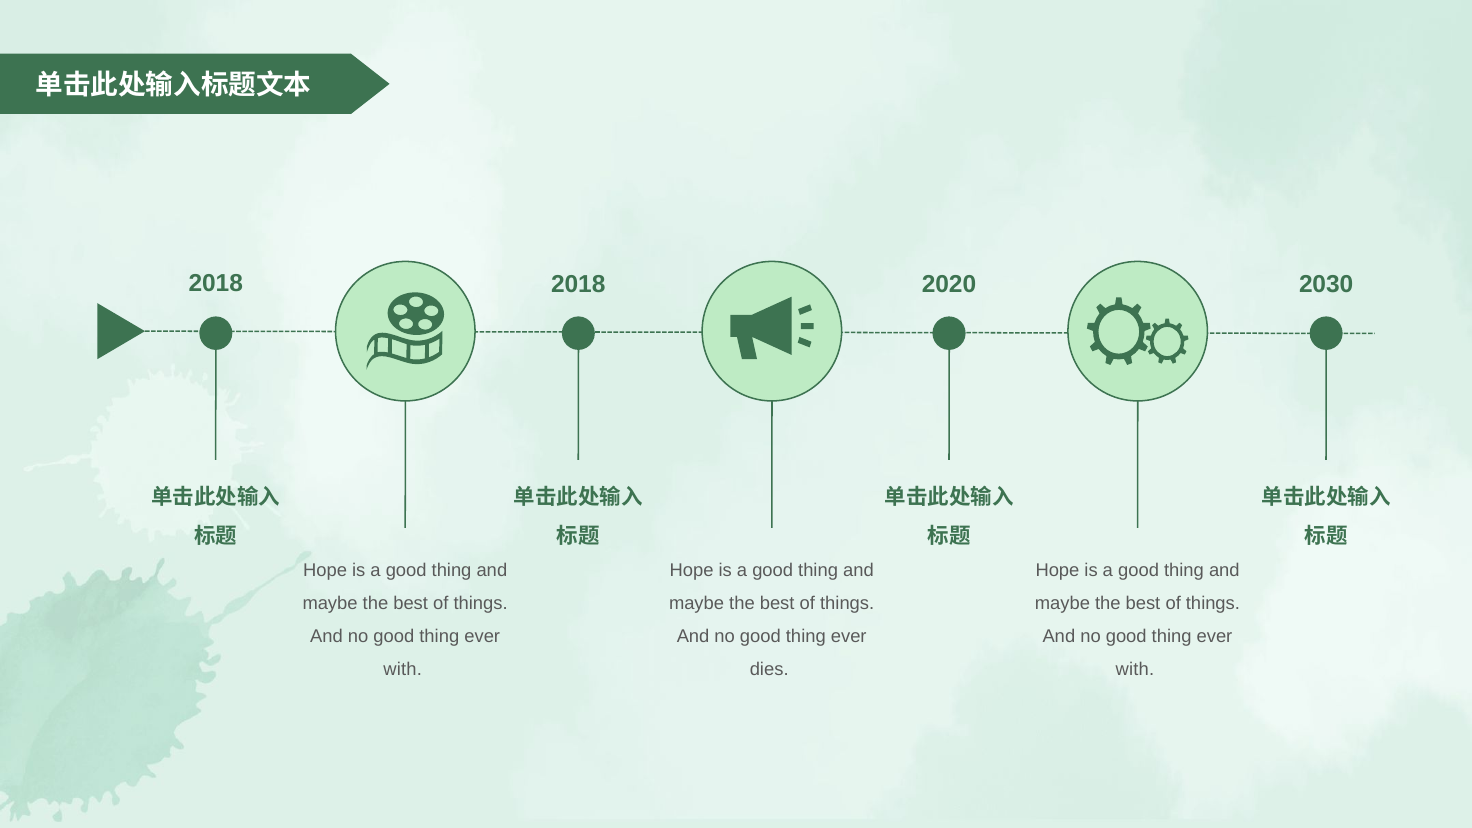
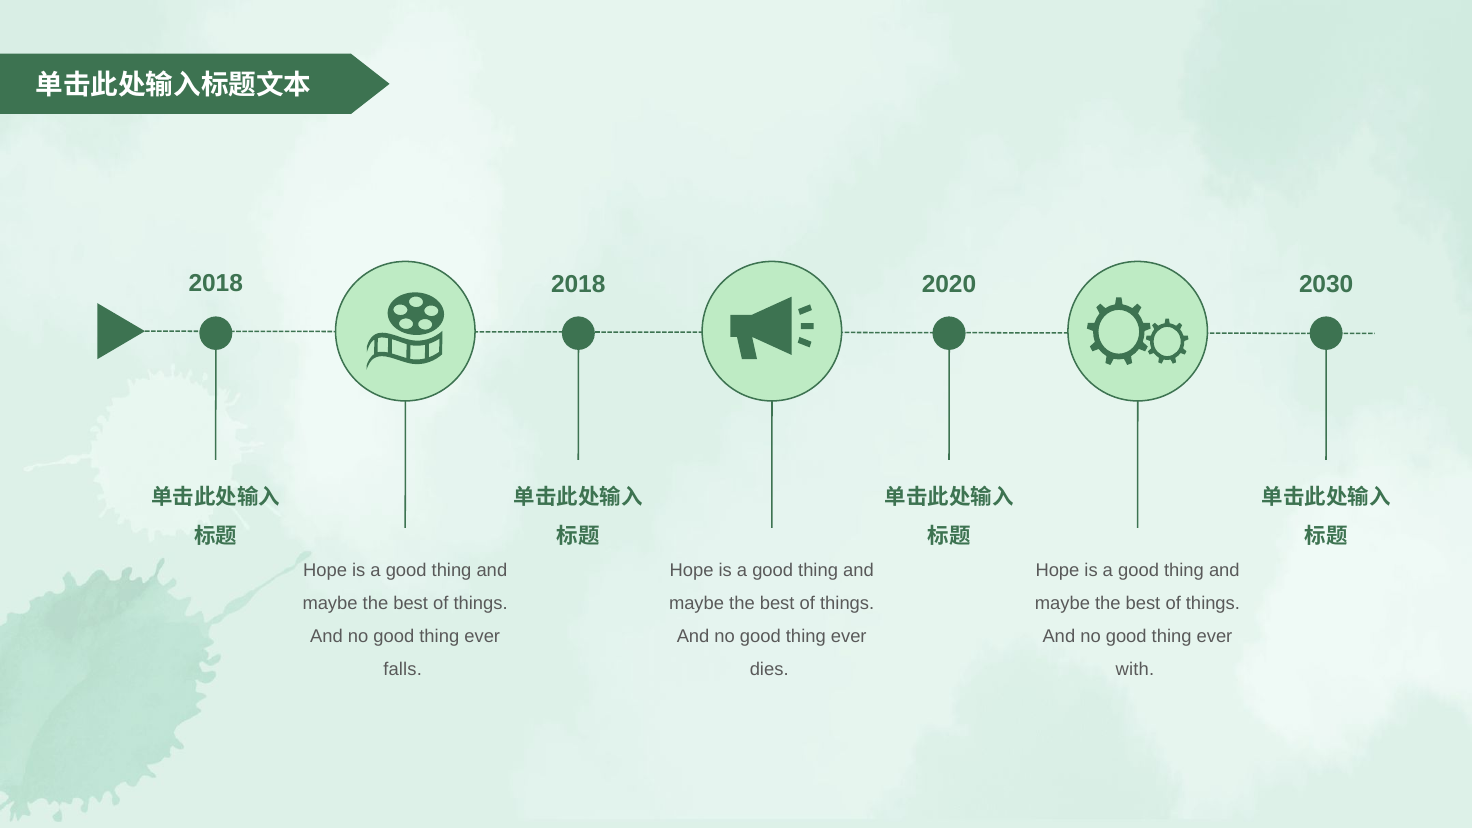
with: with -> falls (403, 670)
